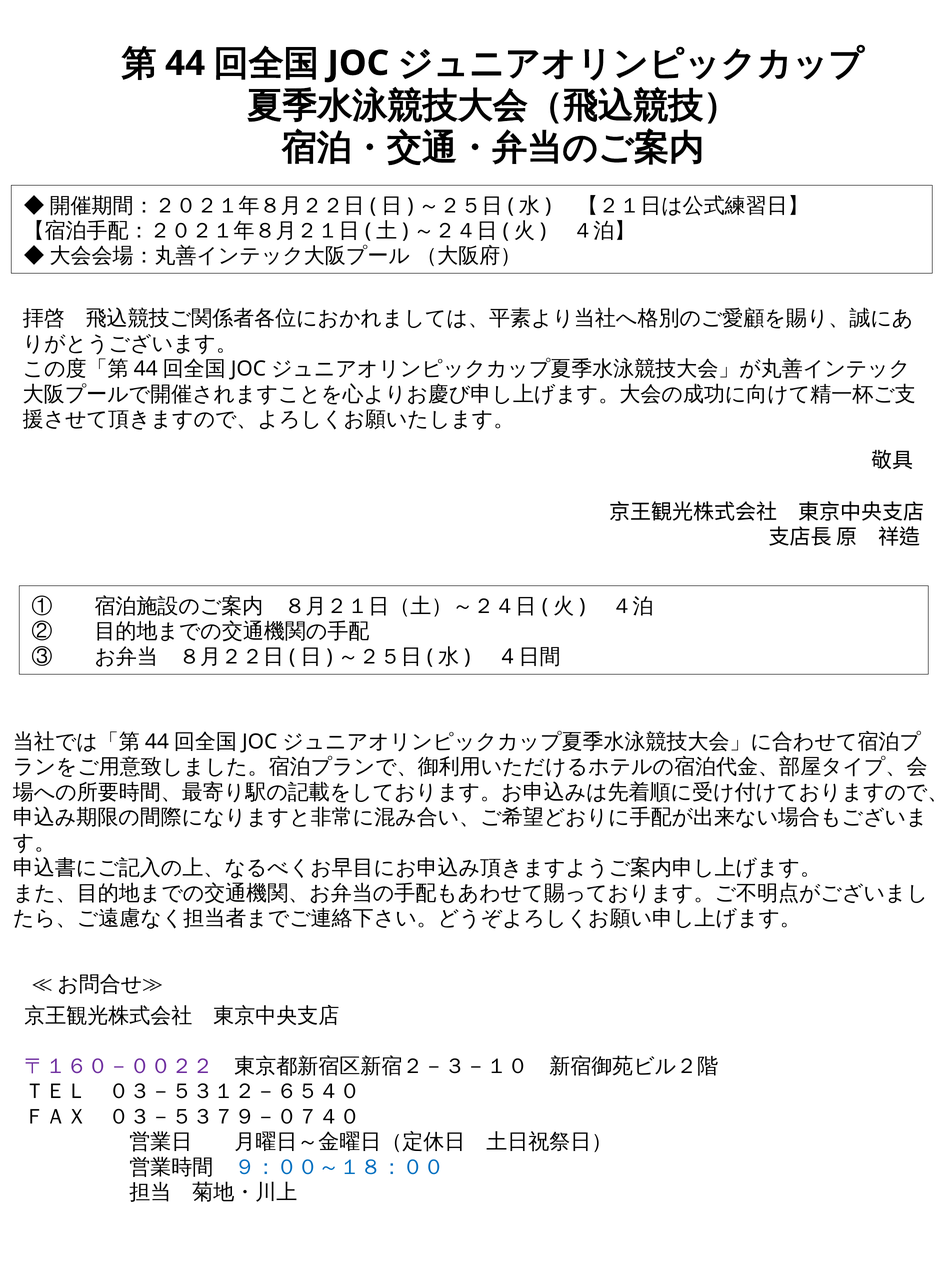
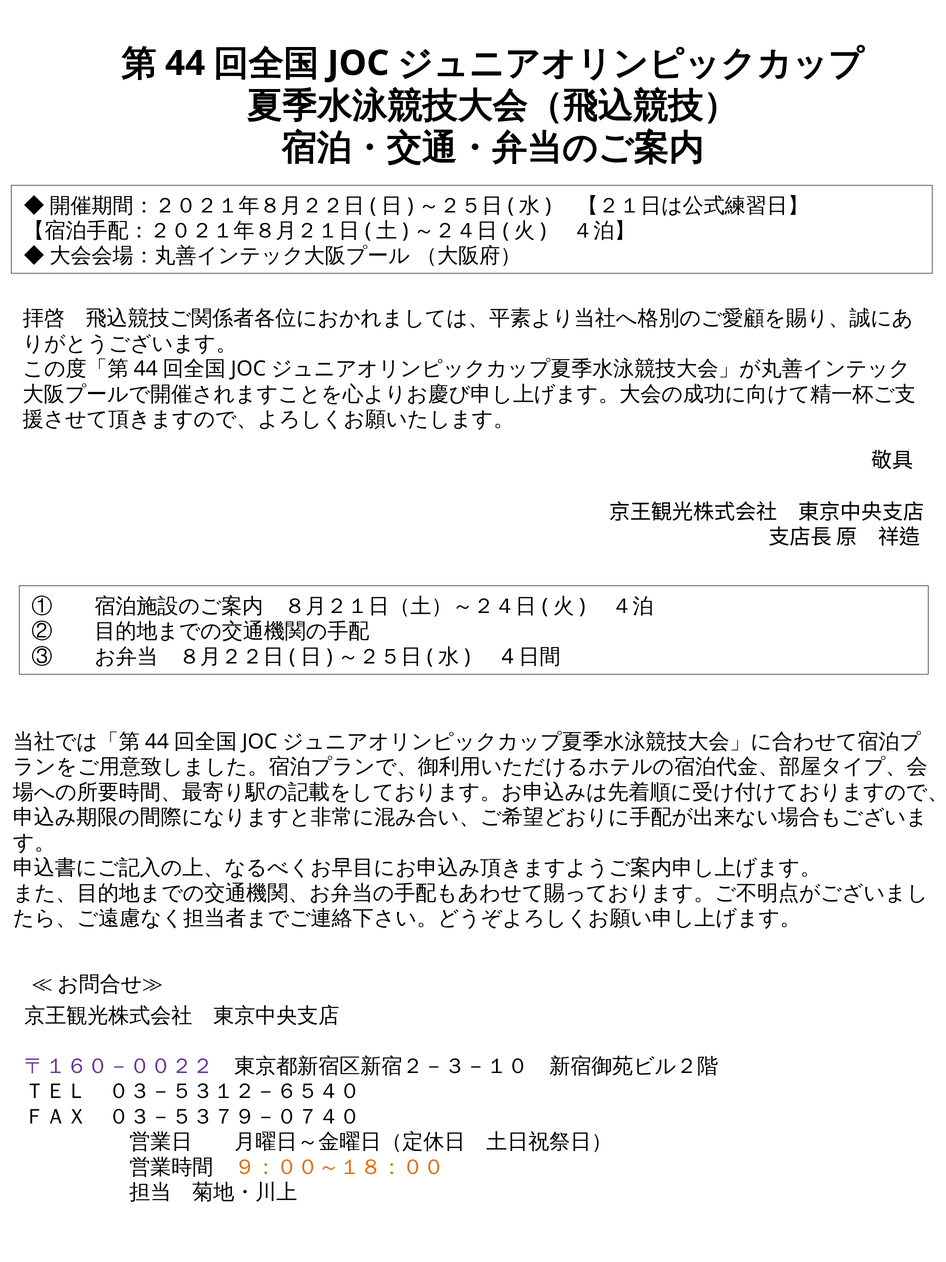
９：００～１８：００ colour: blue -> orange (339, 1166)
